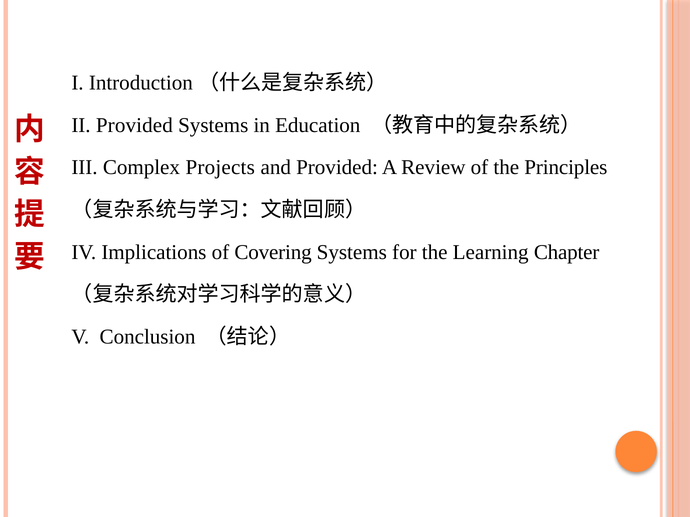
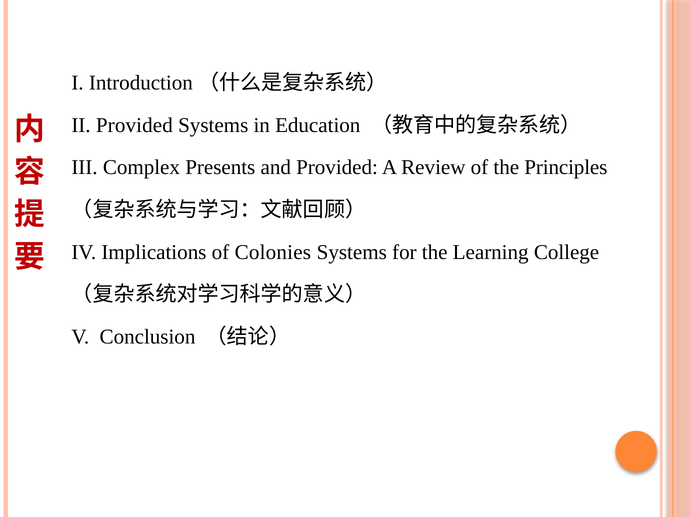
Projects: Projects -> Presents (220, 168)
Covering: Covering -> Colonies (273, 252)
Chapter: Chapter -> College (567, 252)
